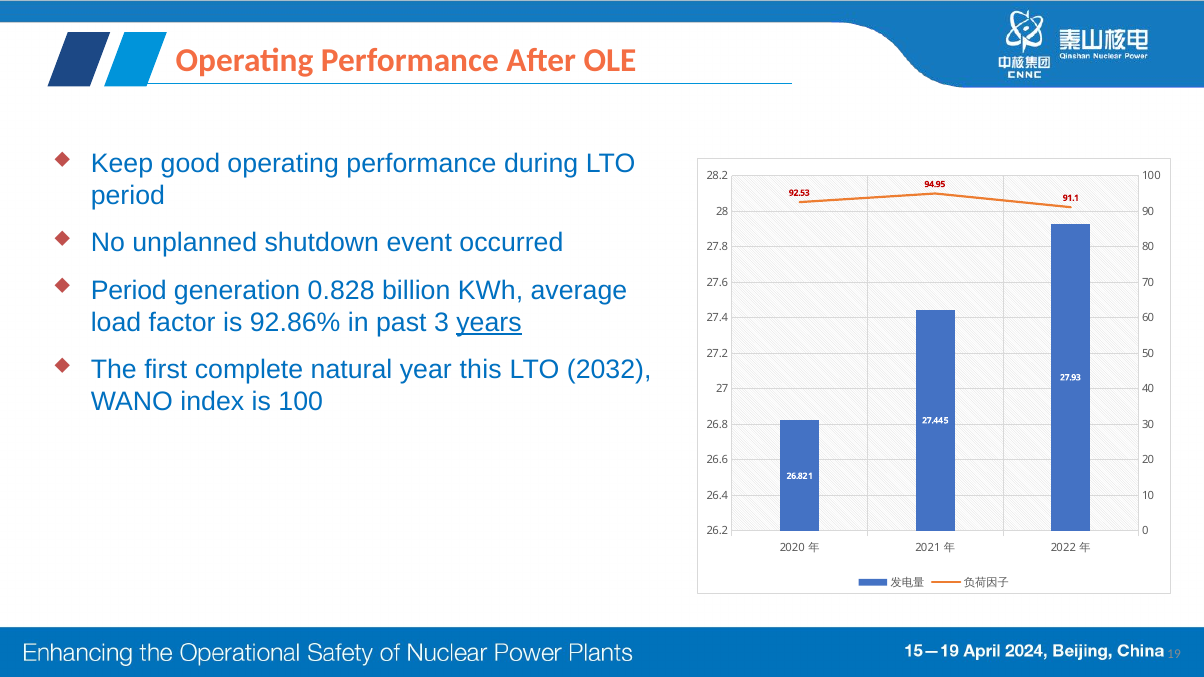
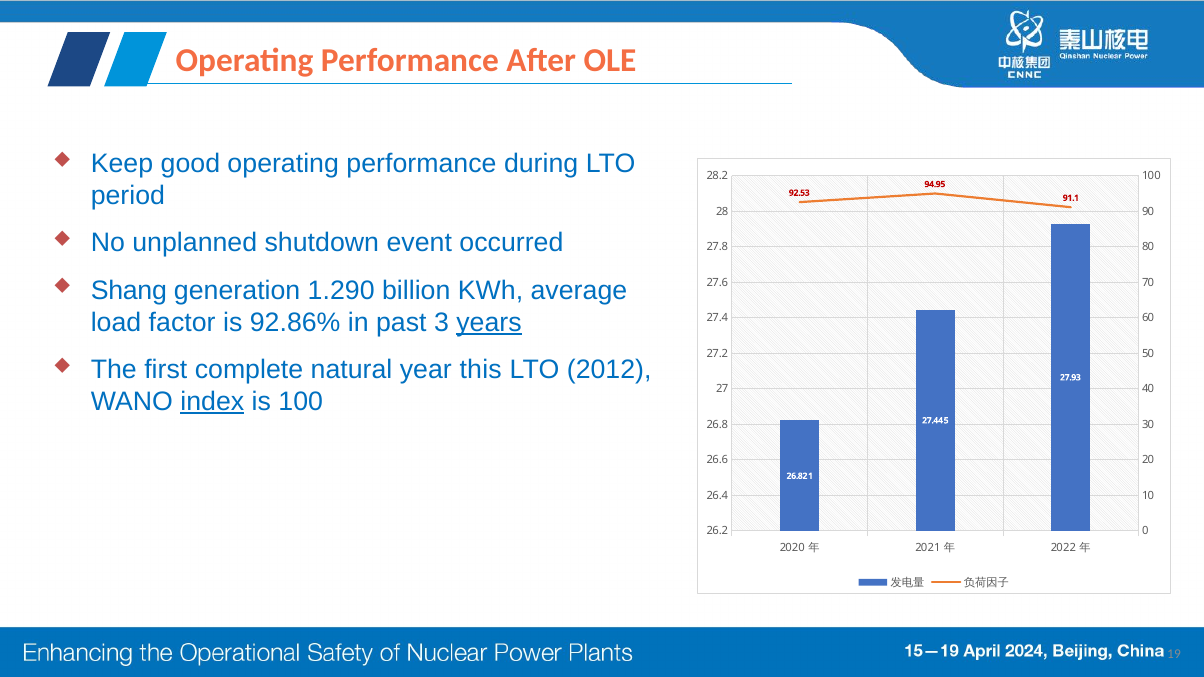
Period: Period -> Shang (129, 290)
0.828: 0.828 -> 1.290 (341, 290)
2032: 2032 -> 2012 (609, 370)
index underline: none -> present (212, 402)
